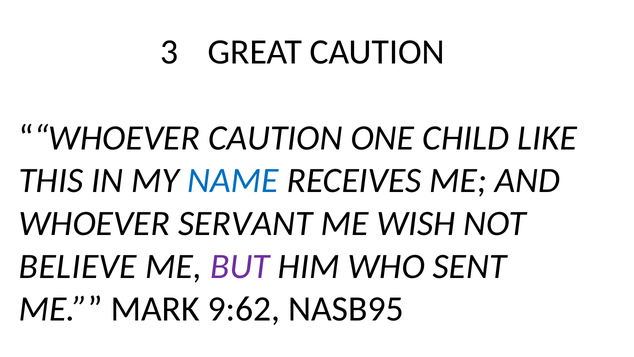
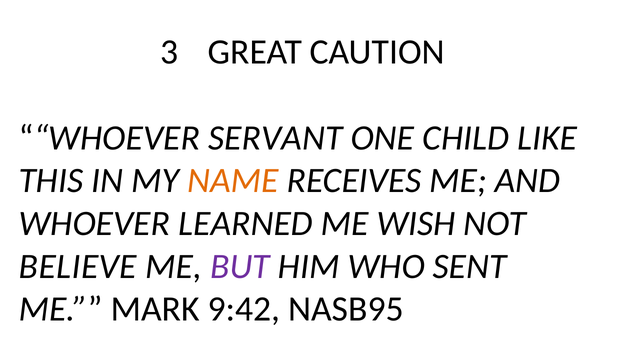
WHOEVER CAUTION: CAUTION -> SERVANT (275, 138)
NAME colour: blue -> orange (233, 180)
SERVANT: SERVANT -> LEARNED (246, 223)
9:62: 9:62 -> 9:42 (244, 309)
